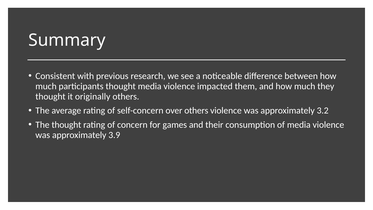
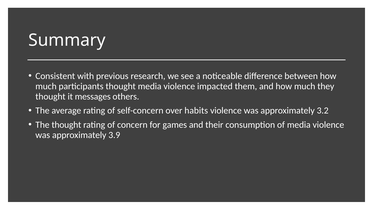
originally: originally -> messages (93, 96)
over others: others -> habits (196, 111)
